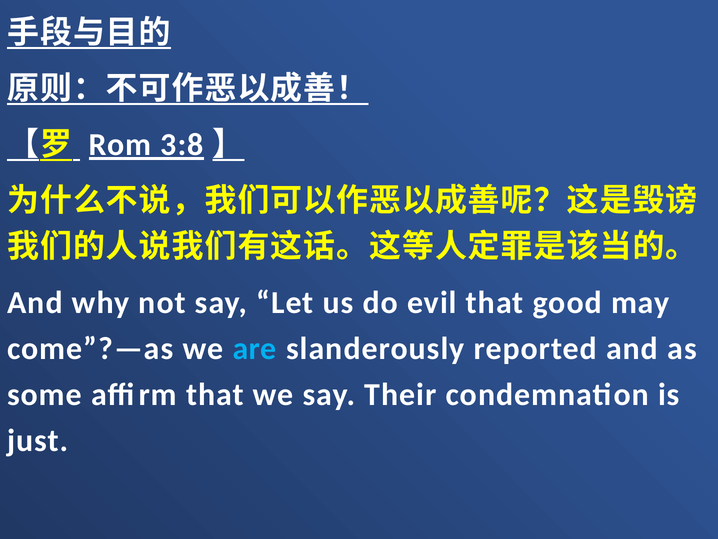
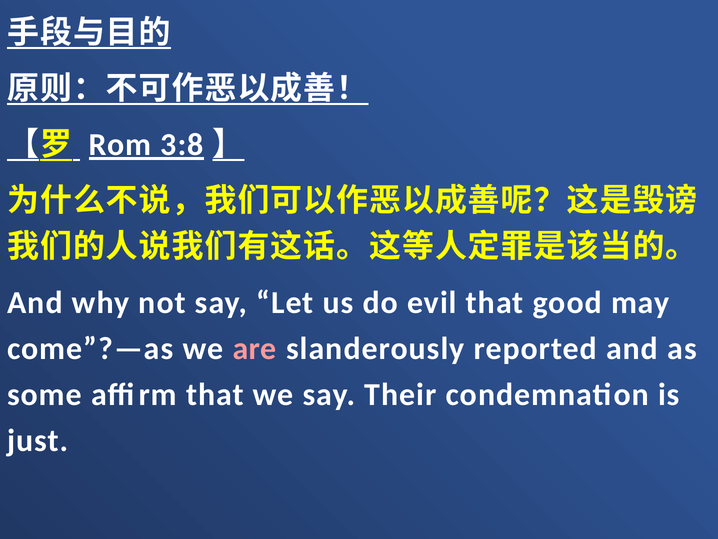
are colour: light blue -> pink (255, 348)
